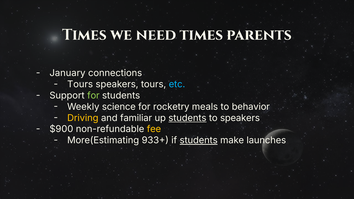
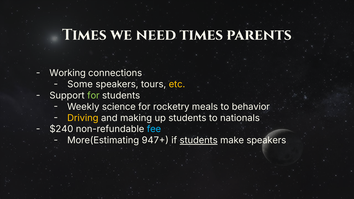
January: January -> Working (68, 73)
Tours: Tours -> Some (80, 84)
etc colour: light blue -> yellow (177, 84)
familiar: familiar -> making (136, 118)
students underline: present -> none (187, 118)
to speakers: speakers -> nationals (240, 118)
$900: $900 -> $240 (61, 129)
fee colour: yellow -> light blue (154, 129)
933+: 933+ -> 947+ (155, 140)
make launches: launches -> speakers (266, 140)
